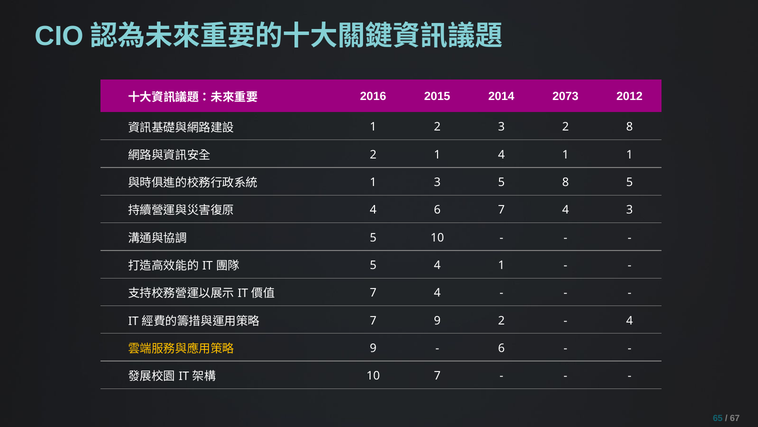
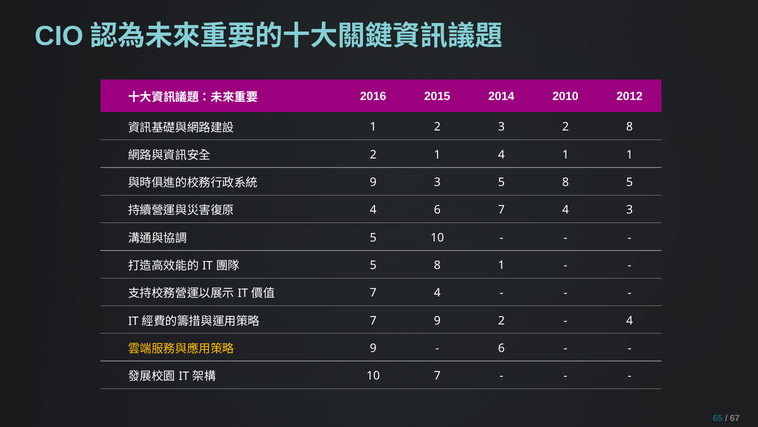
2073: 2073 -> 2010 (565, 96)
1: 1 -> 9 (373, 182)
4: 4 -> 8 (437, 265)
